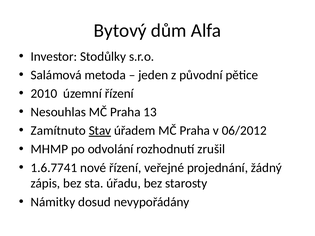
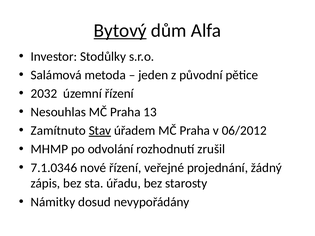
Bytový underline: none -> present (120, 30)
2010: 2010 -> 2032 (44, 94)
1.6.7741: 1.6.7741 -> 7.1.0346 (54, 168)
